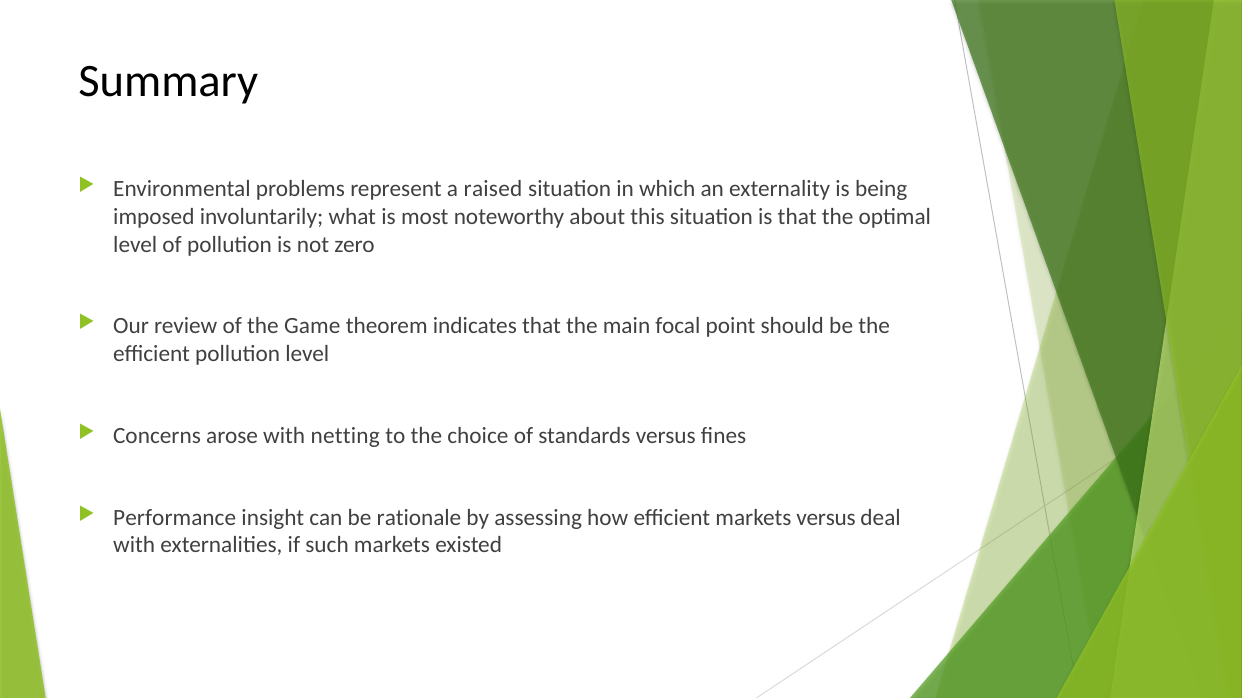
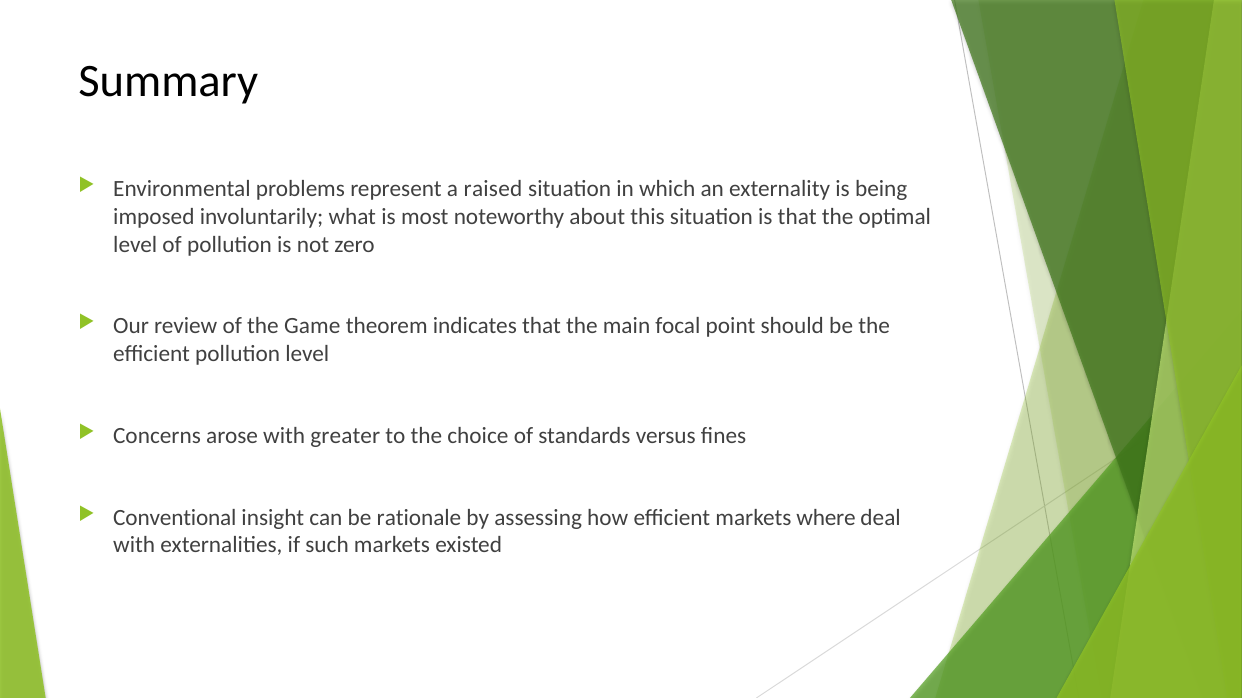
netting: netting -> greater (345, 436)
Performance: Performance -> Conventional (175, 518)
markets versus: versus -> where (826, 518)
